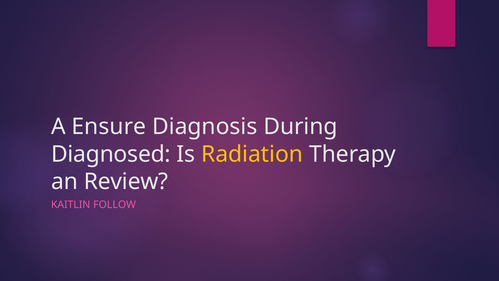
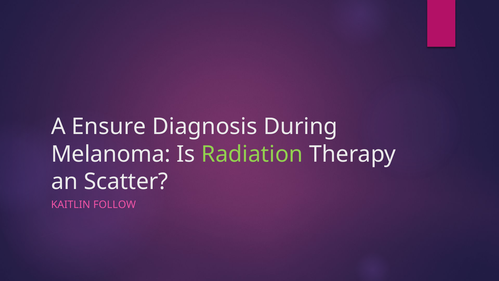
Diagnosed: Diagnosed -> Melanoma (111, 154)
Radiation colour: yellow -> light green (252, 154)
Review: Review -> Scatter (126, 182)
